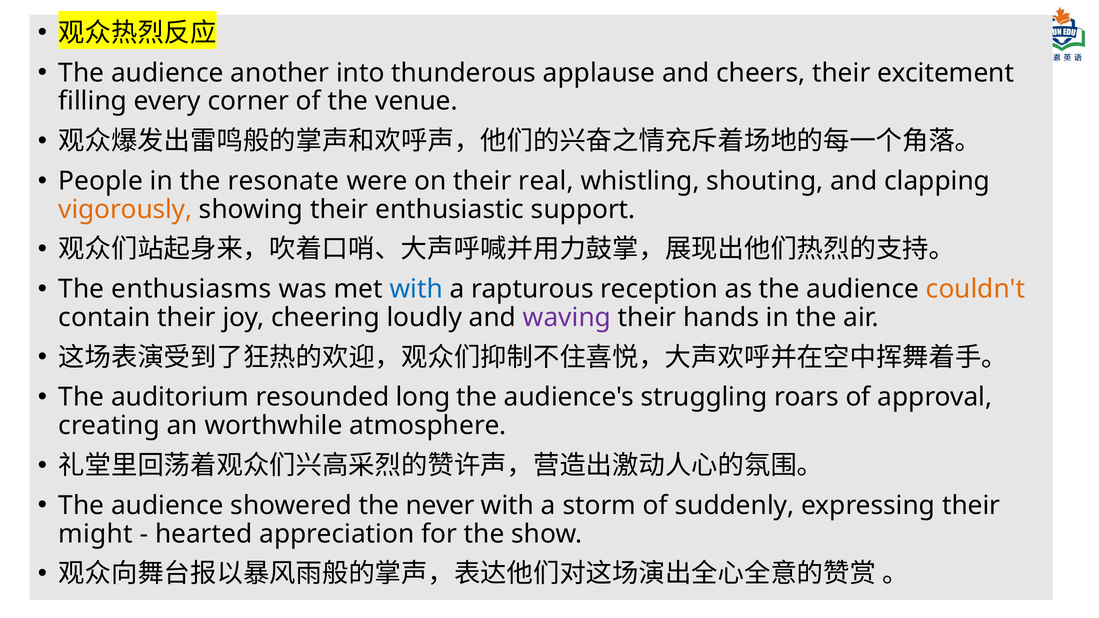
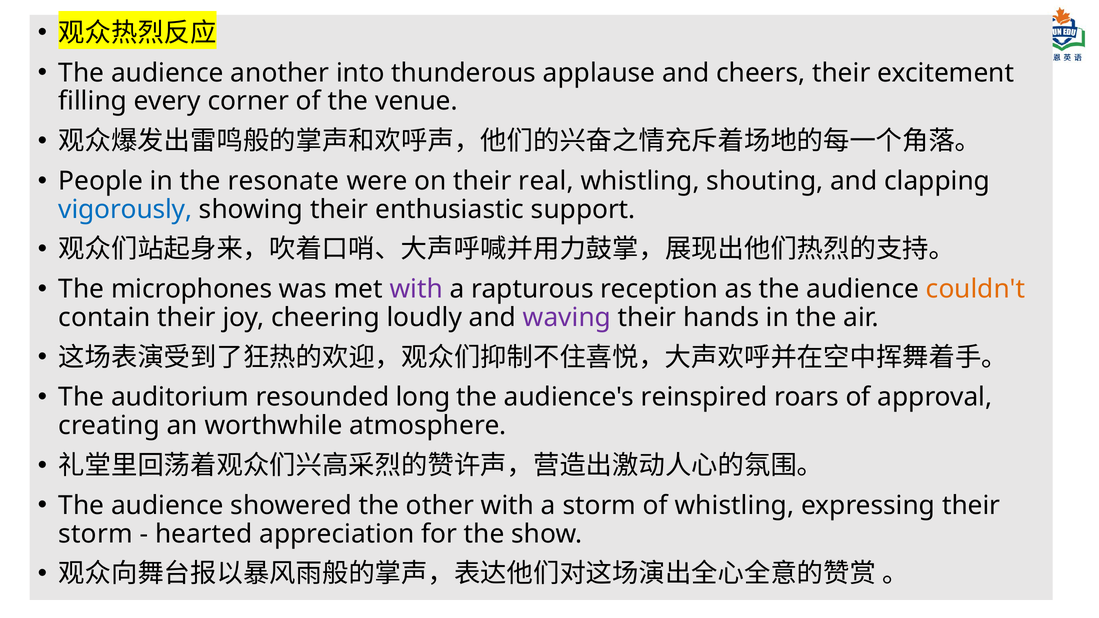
vigorously colour: orange -> blue (125, 209)
enthusiasms: enthusiasms -> microphones (192, 289)
with colour: blue -> purple (416, 289)
struggling: struggling -> reinspired (704, 397)
never: never -> other (440, 506)
of suddenly: suddenly -> whistling (734, 506)
might: might -> storm (96, 534)
